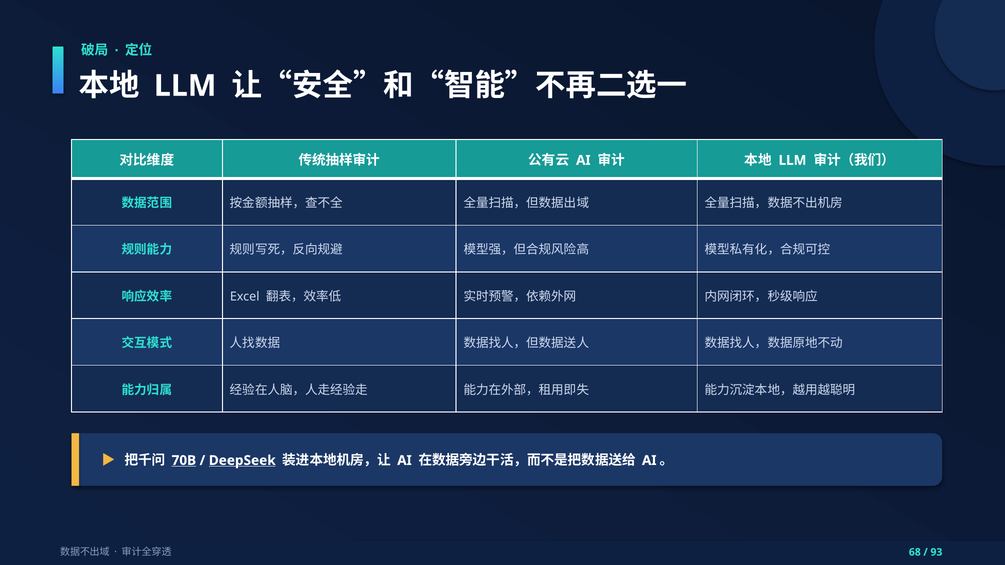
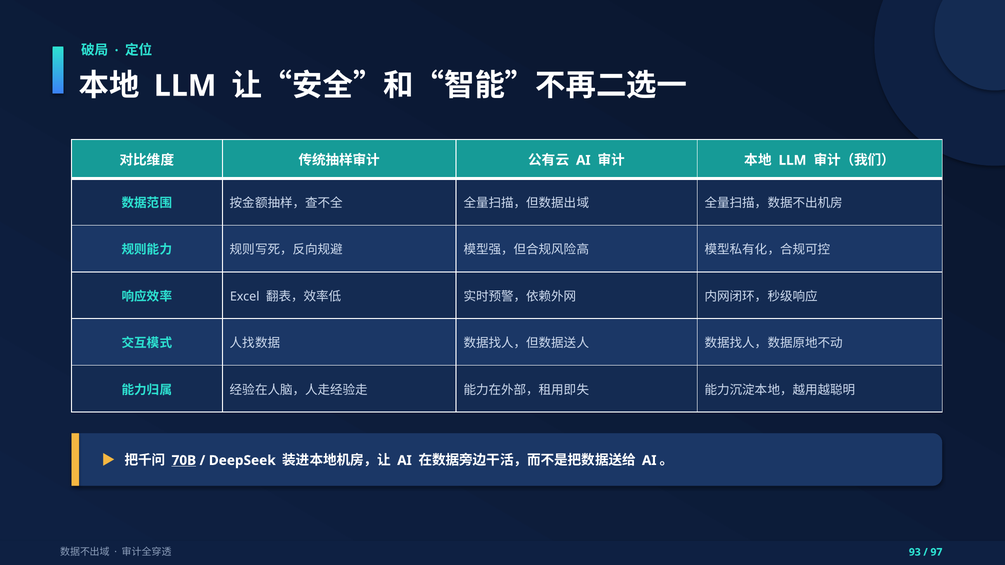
DeepSeek underline: present -> none (242, 461)
68: 68 -> 93 (915, 552)
93: 93 -> 97 (936, 552)
